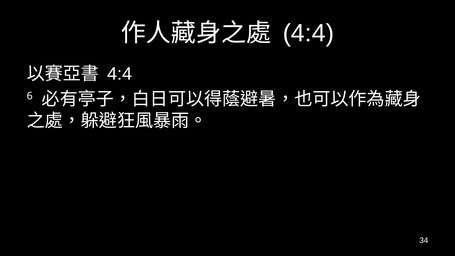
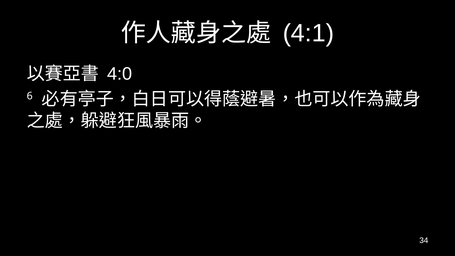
4:4: 4:4 -> 4:1 (308, 33)
4:4: 4:4 -> 4:0 (120, 74)
